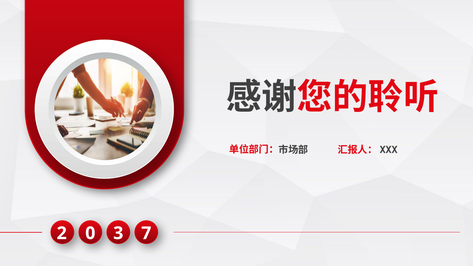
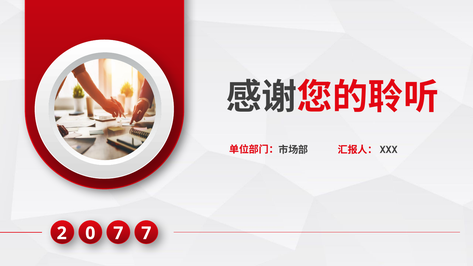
0 3: 3 -> 7 (118, 233)
